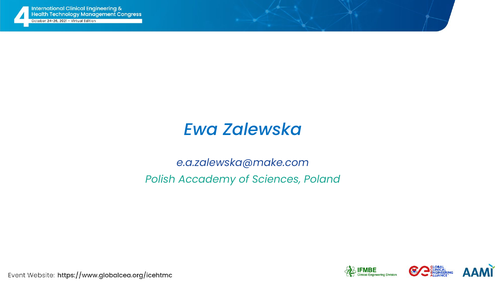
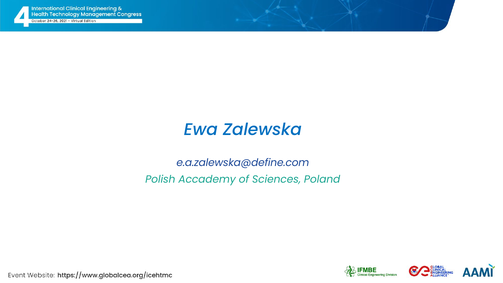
e.a.zalewska@make.com: e.a.zalewska@make.com -> e.a.zalewska@define.com (243, 163)
